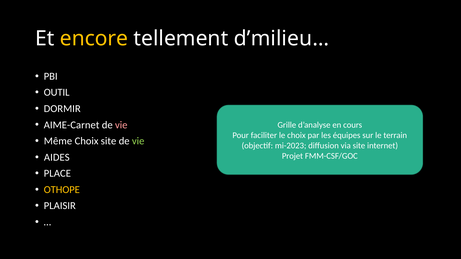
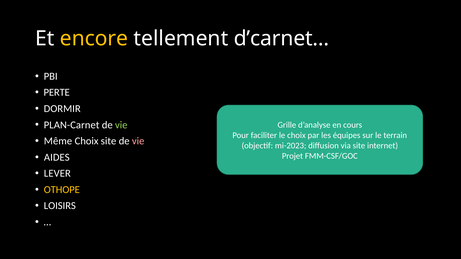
d’milieu…: d’milieu… -> d’carnet… (282, 39)
OUTIL: OUTIL -> PERTE (57, 93)
AIME-Carnet: AIME-Carnet -> PLAN-Carnet (72, 125)
vie colour: pink -> light green (121, 125)
vie colour: light green -> pink (138, 141)
PLACE: PLACE -> LEVER (57, 174)
PLAISIR: PLAISIR -> LOISIRS (60, 206)
